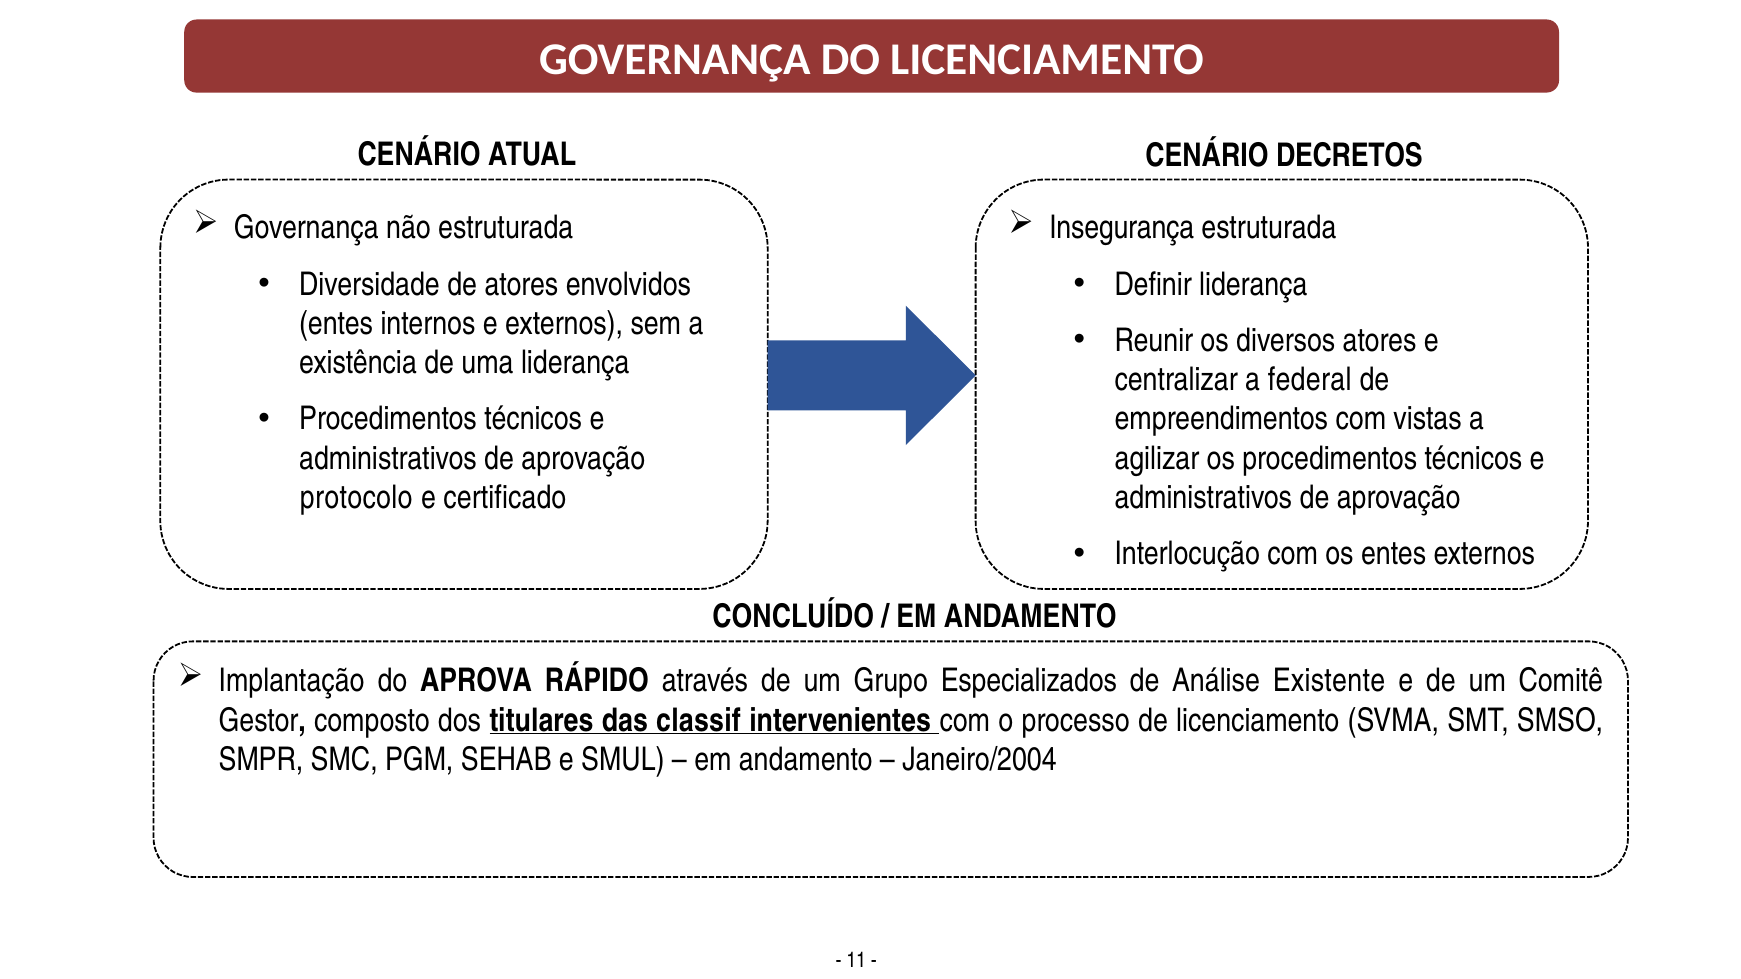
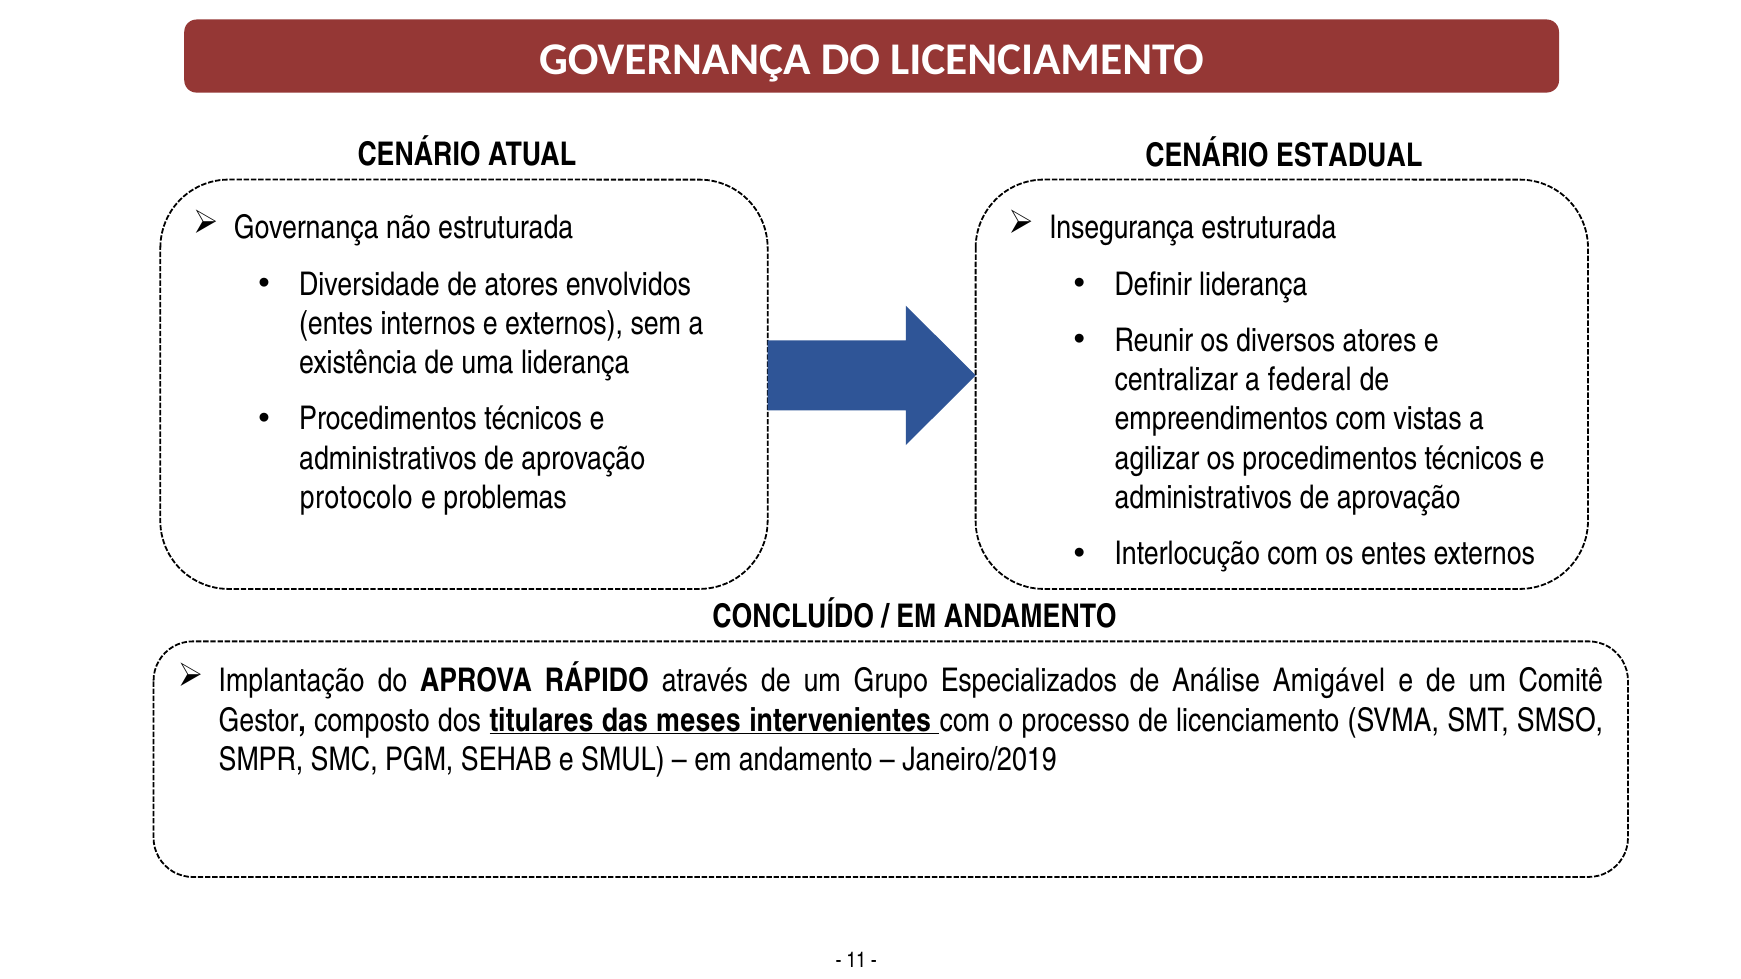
DECRETOS: DECRETOS -> ESTADUAL (1349, 156)
certificado: certificado -> problemas (505, 498)
Existente: Existente -> Amigável (1329, 681)
classif: classif -> meses (699, 720)
Janeiro/2004: Janeiro/2004 -> Janeiro/2019 (979, 760)
